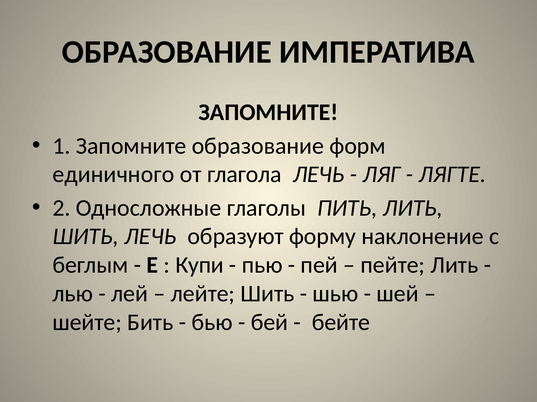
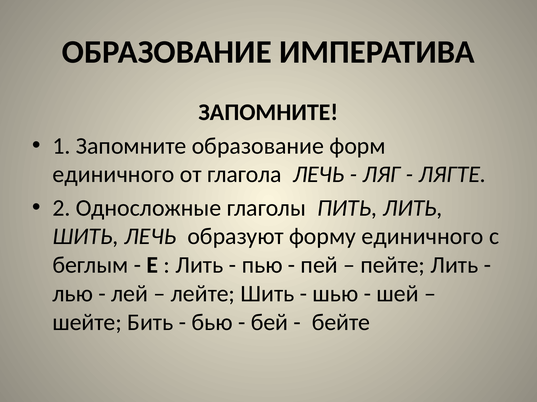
форму наклонение: наклонение -> единичного (422, 237)
Купи: Купи -> Лить (199, 266)
